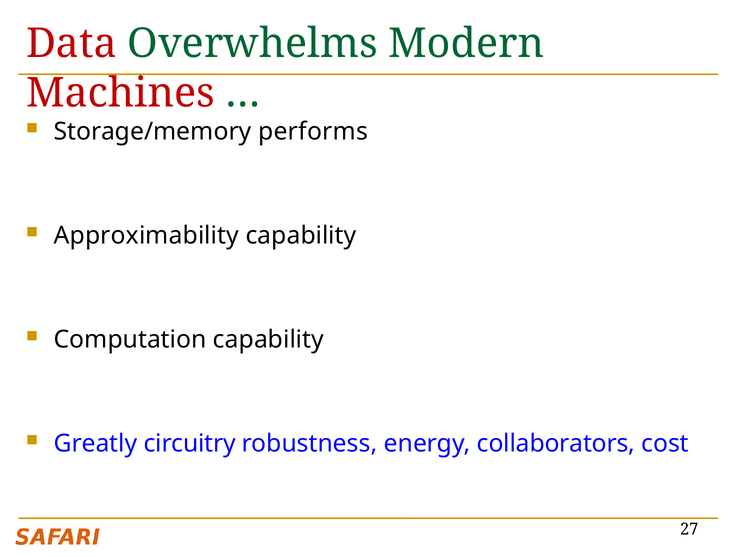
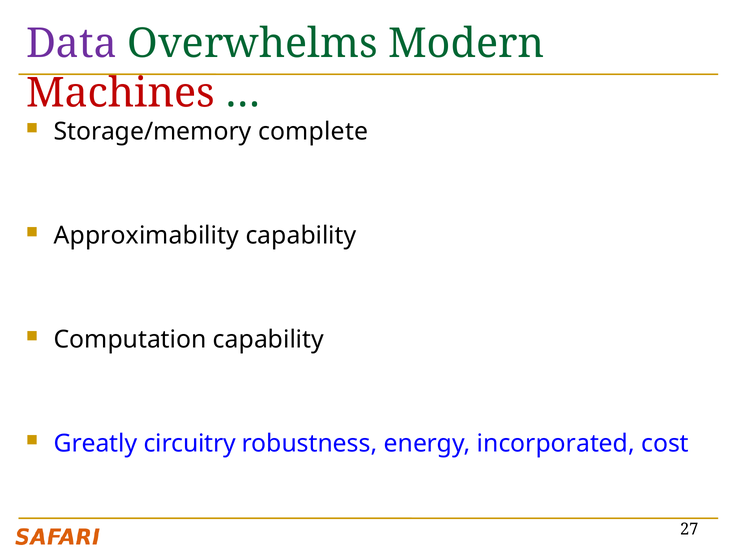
Data colour: red -> purple (71, 44)
performs: performs -> complete (313, 132)
collaborators: collaborators -> incorporated (556, 444)
